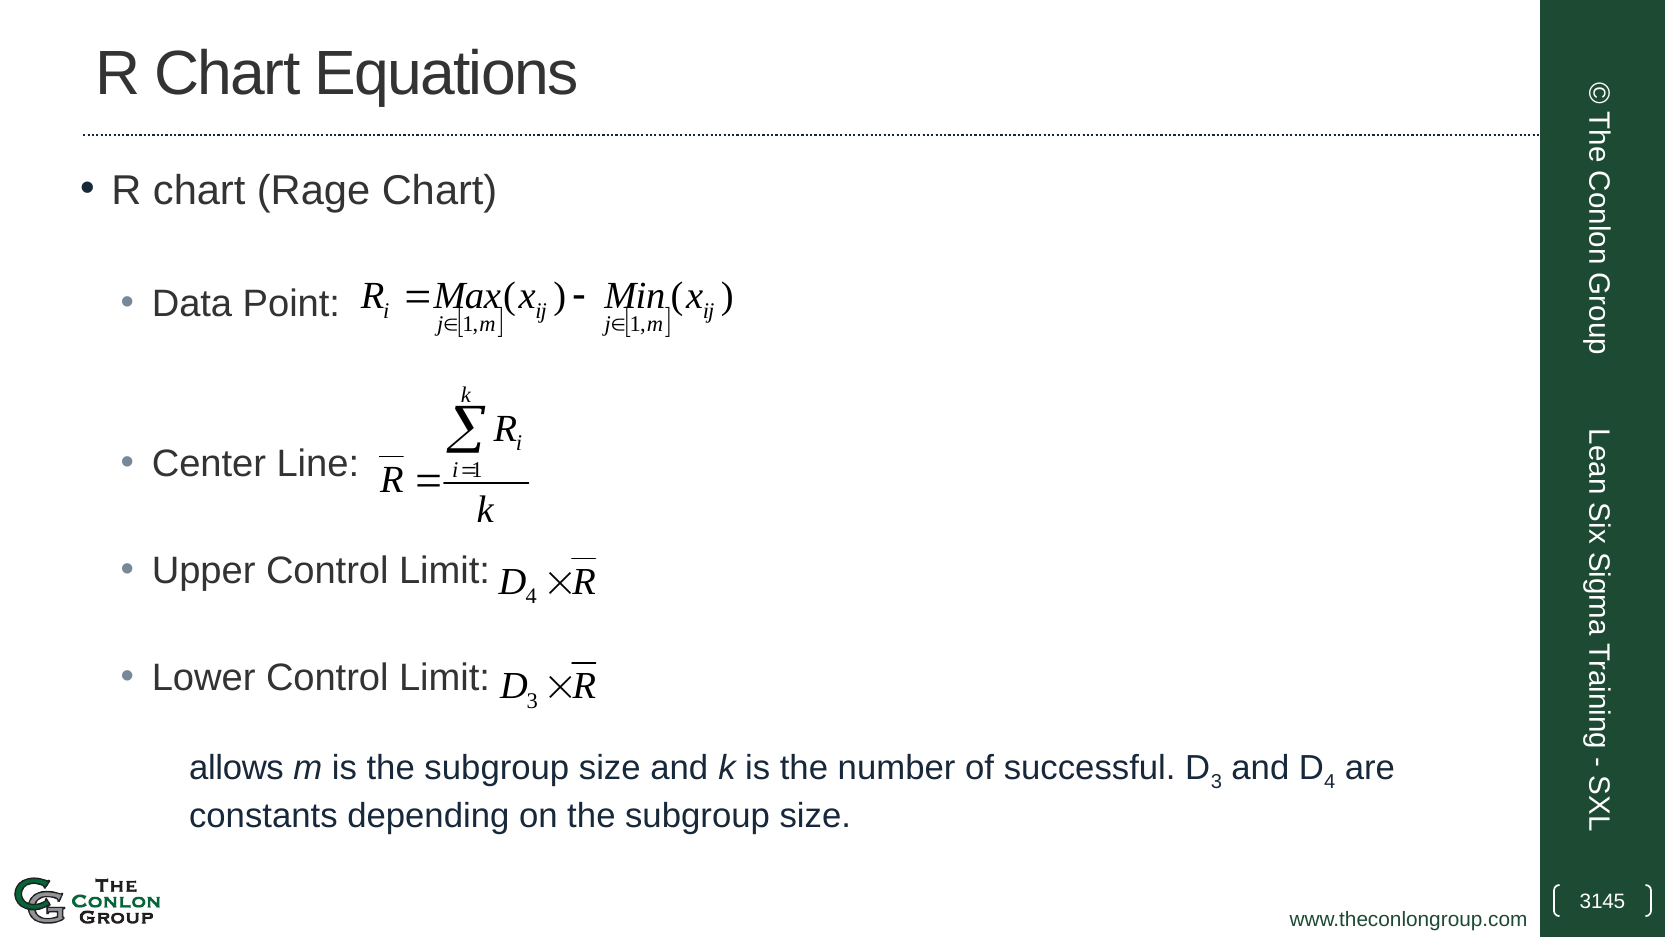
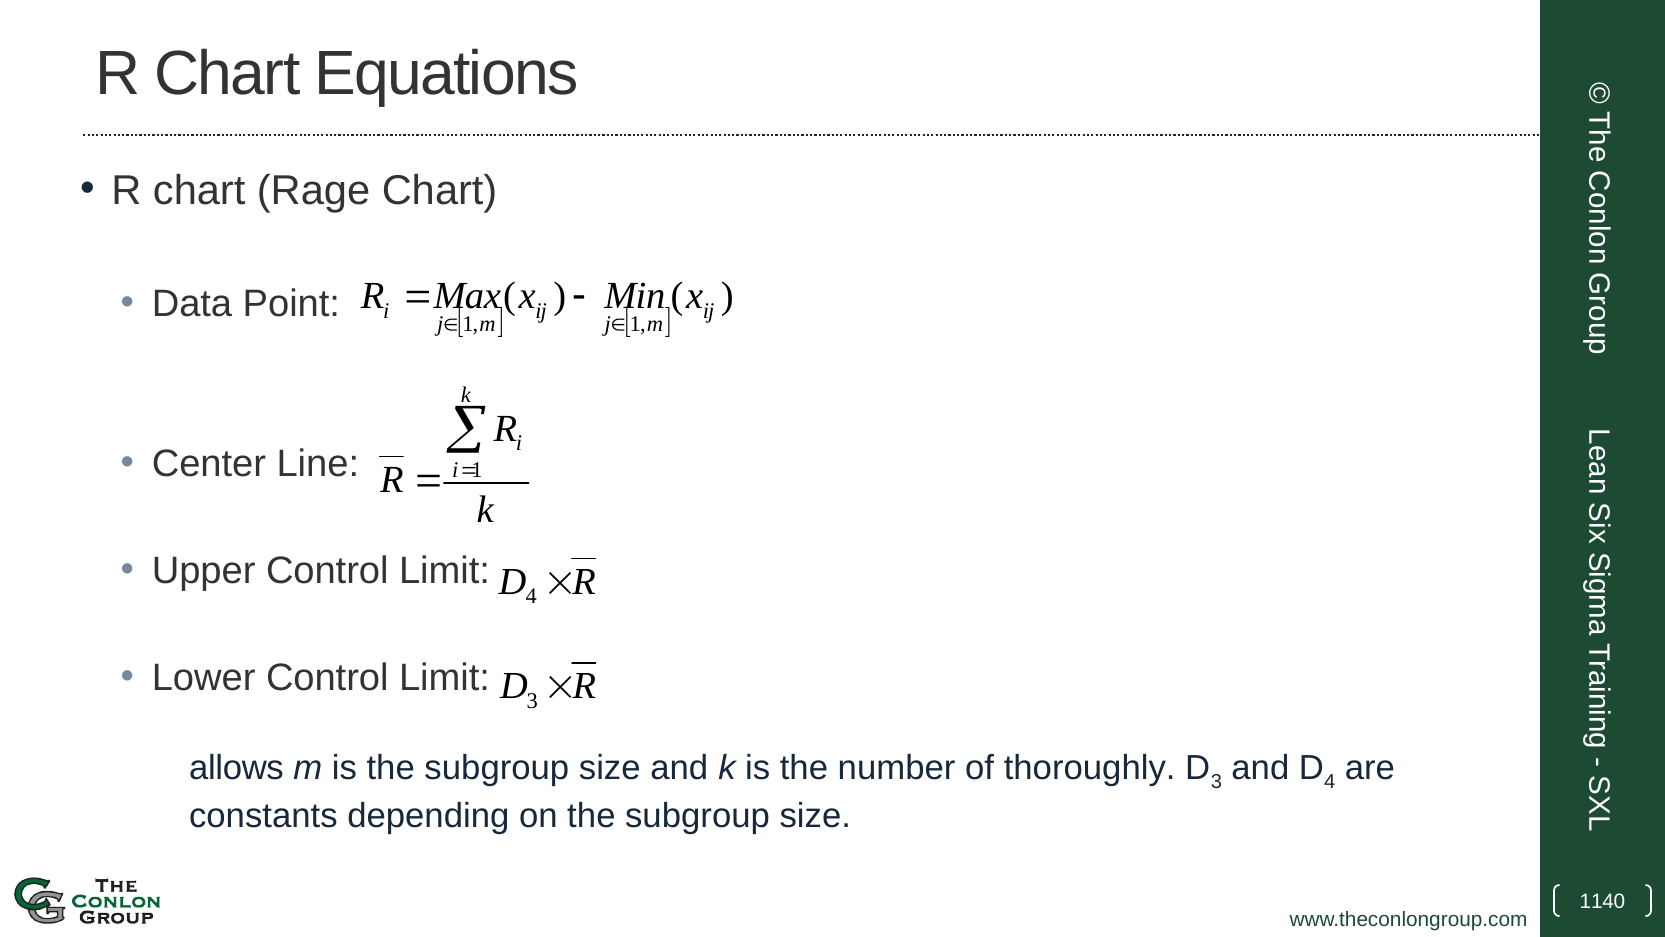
successful: successful -> thoroughly (1090, 768)
3145: 3145 -> 1140 (1602, 902)
